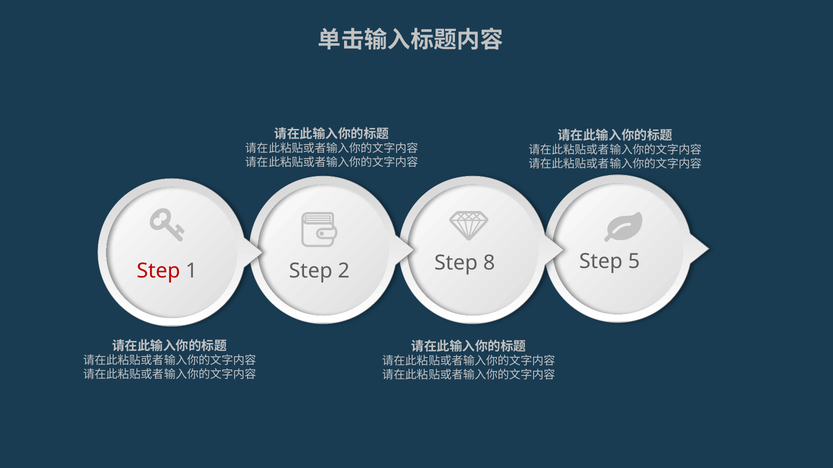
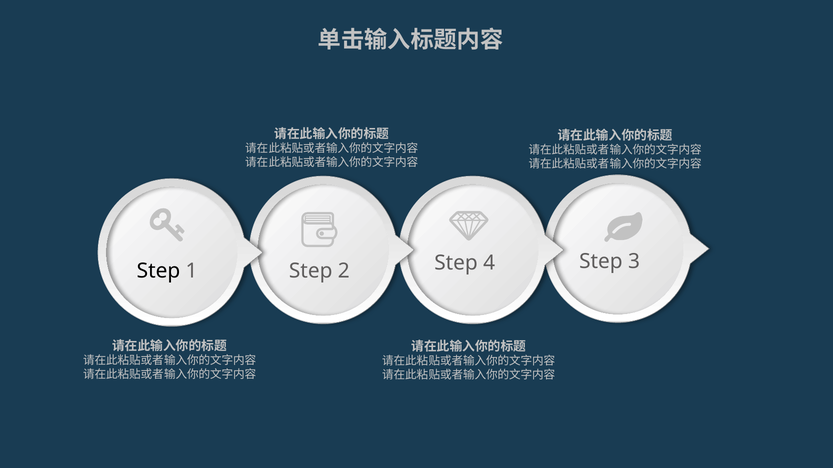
5: 5 -> 3 (634, 262)
8: 8 -> 4 (489, 263)
Step colour: red -> black (158, 271)
